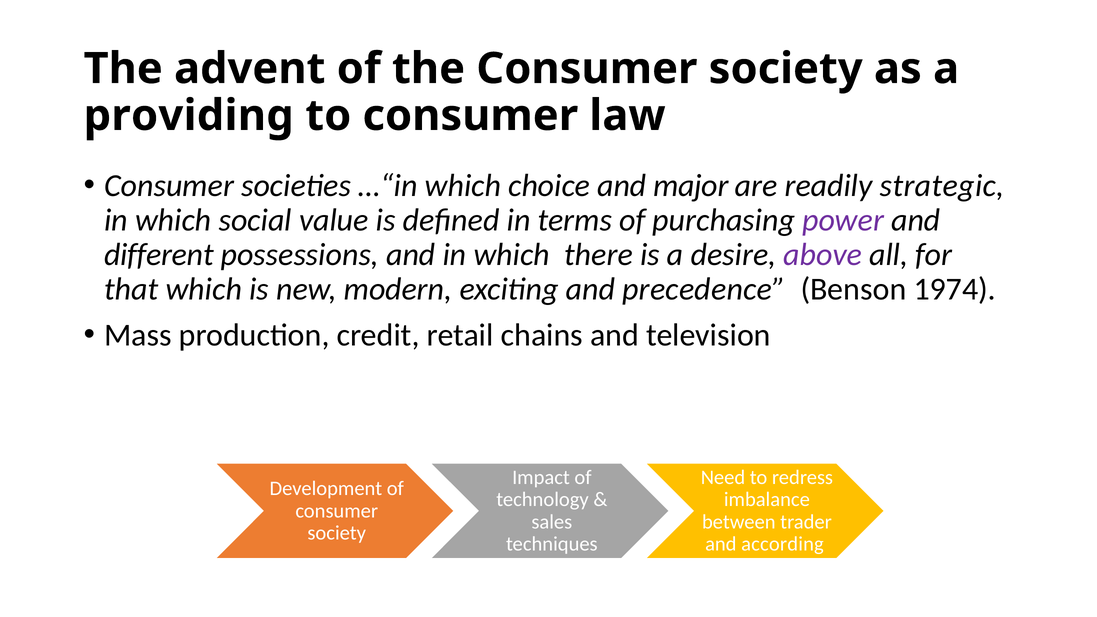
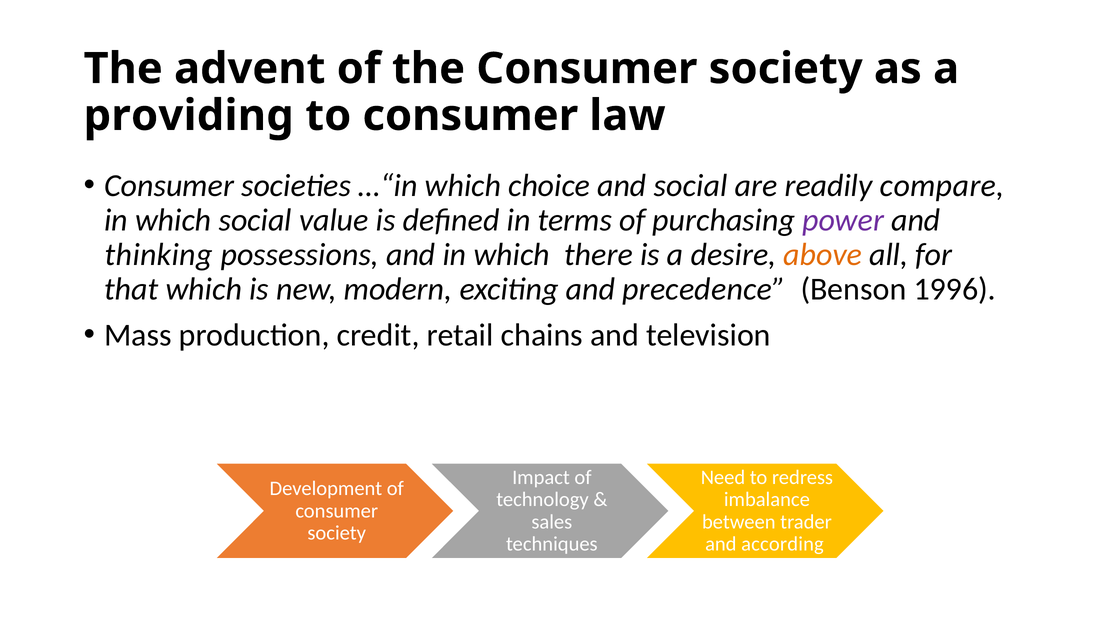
and major: major -> social (691, 185)
strategic: strategic -> compare (942, 185)
different: different -> thinking (159, 255)
above colour: purple -> orange (823, 255)
1974: 1974 -> 1996 (955, 289)
